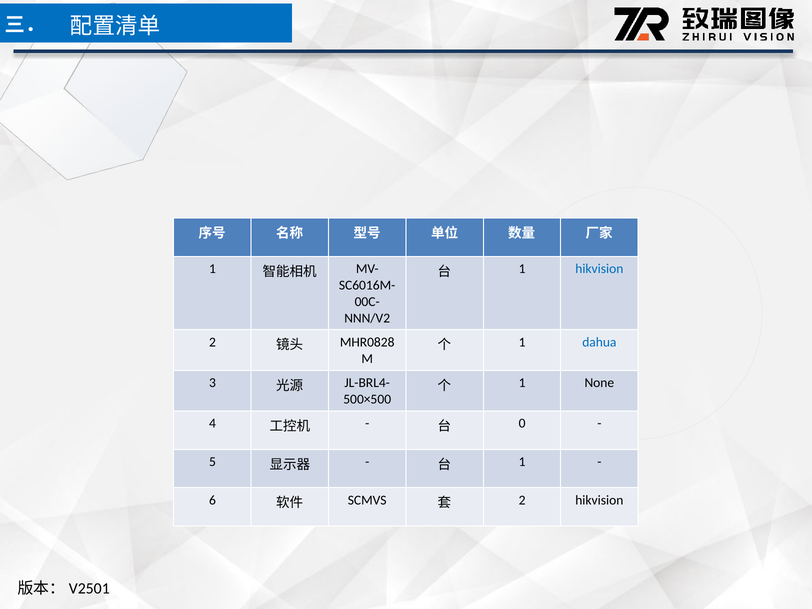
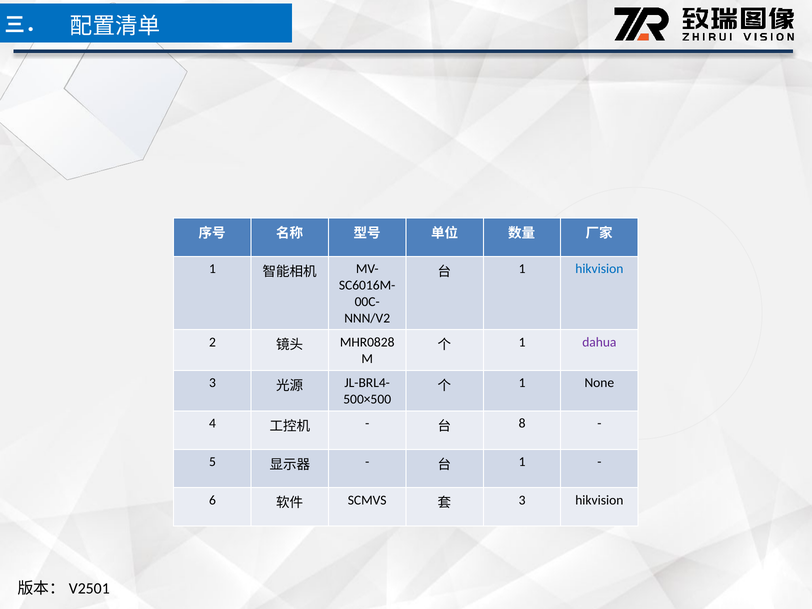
dahua colour: blue -> purple (599, 342)
0: 0 -> 8 (522, 423)
2: 2 -> 3 (522, 500)
